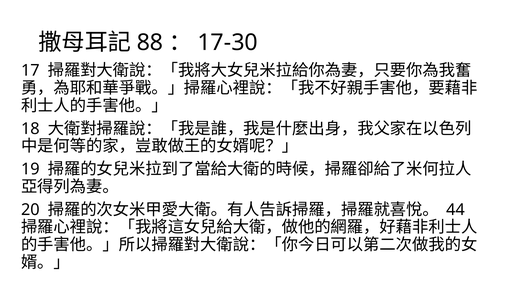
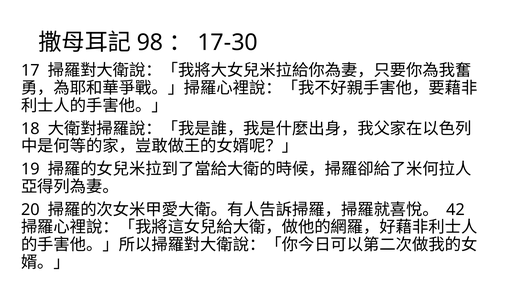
88: 88 -> 98 (150, 42)
44: 44 -> 42 (455, 210)
